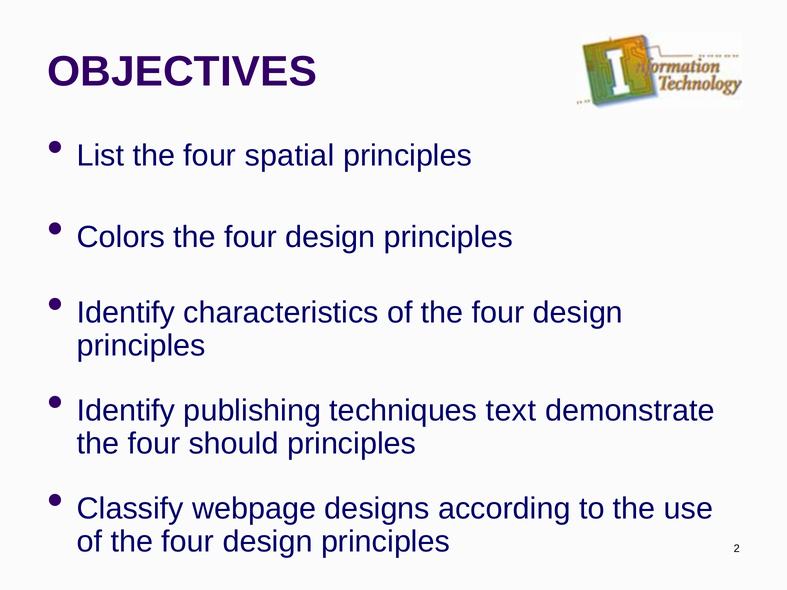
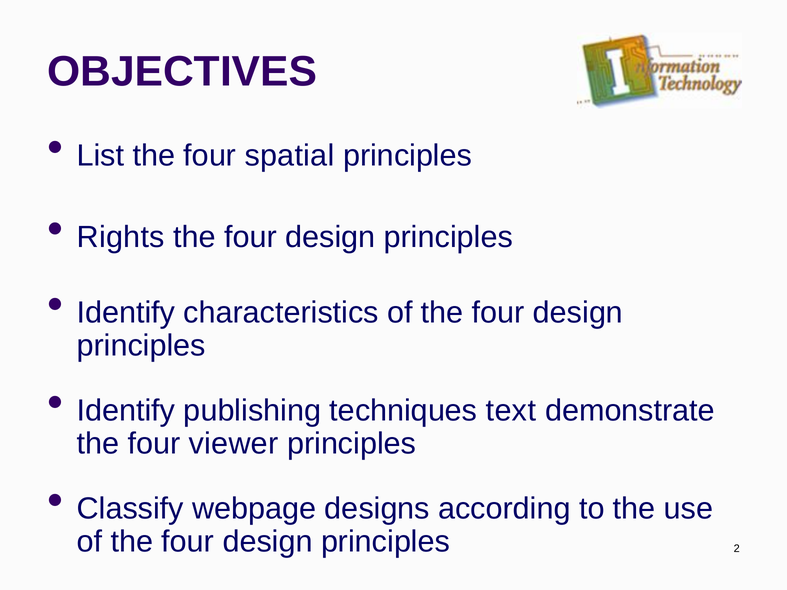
Colors: Colors -> Rights (121, 237)
should: should -> viewer (233, 444)
